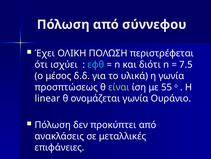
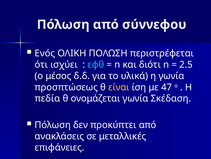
Έχει: Έχει -> Ενός (45, 53)
7.5: 7.5 -> 2.5 (186, 64)
είναι colour: light green -> yellow (119, 87)
55: 55 -> 47 (167, 87)
linear: linear -> πεδία (47, 98)
Ουράνιο: Ουράνιο -> Σκέδαση (171, 98)
